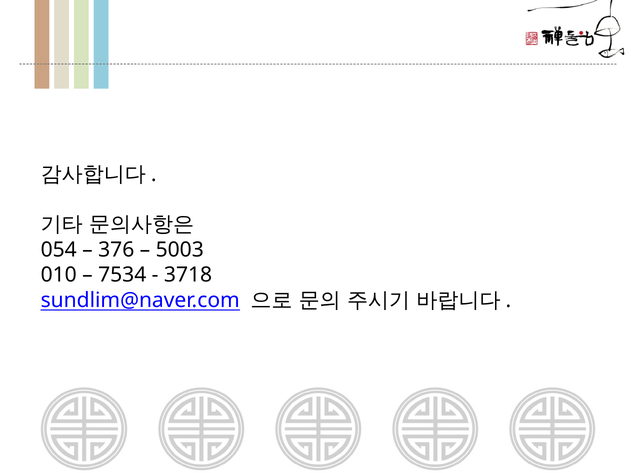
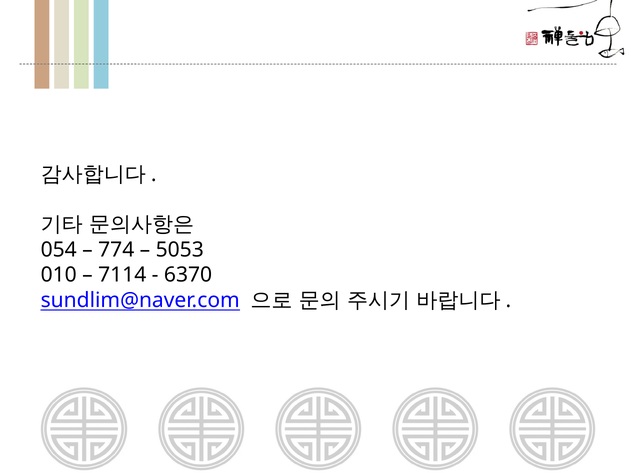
376: 376 -> 774 (116, 250)
5003: 5003 -> 5053 (180, 250)
7534: 7534 -> 7114 (122, 275)
3718: 3718 -> 6370 (188, 275)
